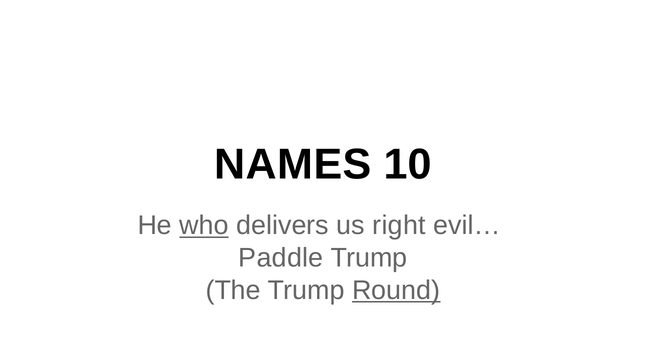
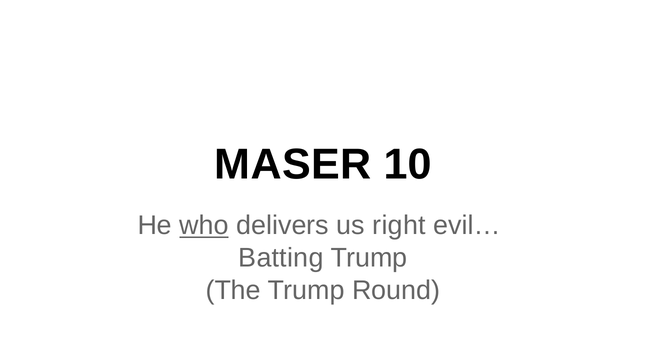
NAMES: NAMES -> MASER (293, 164)
Paddle: Paddle -> Batting (281, 257)
Round underline: present -> none (396, 290)
